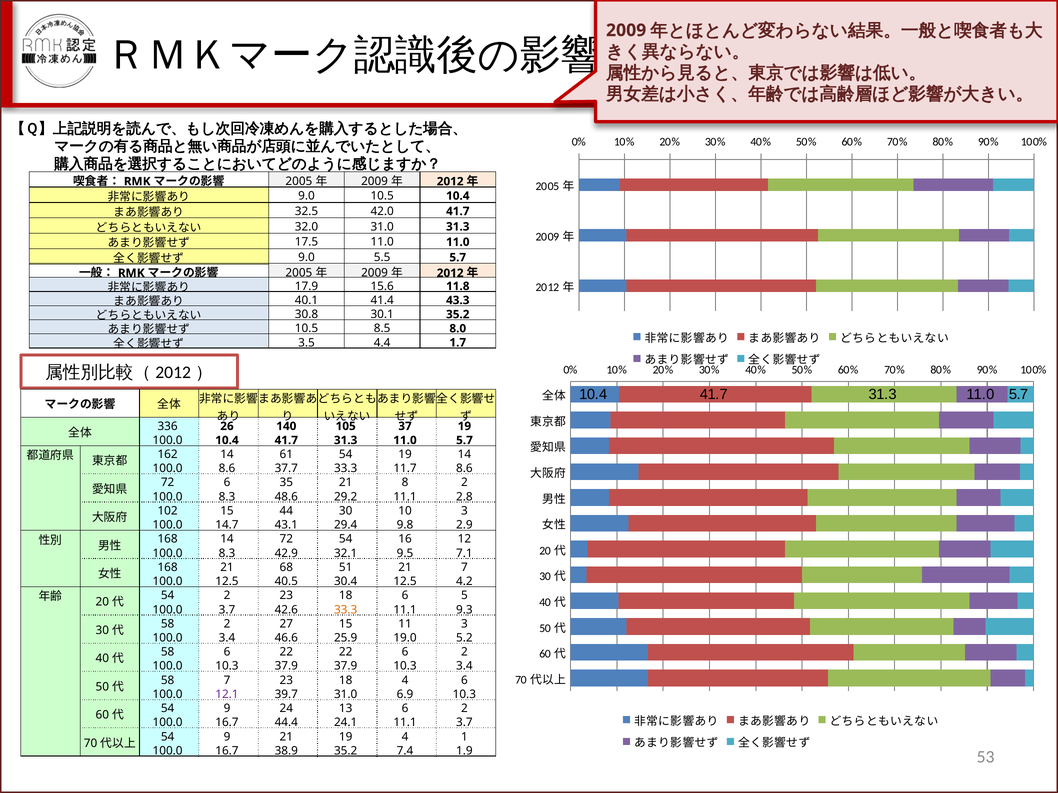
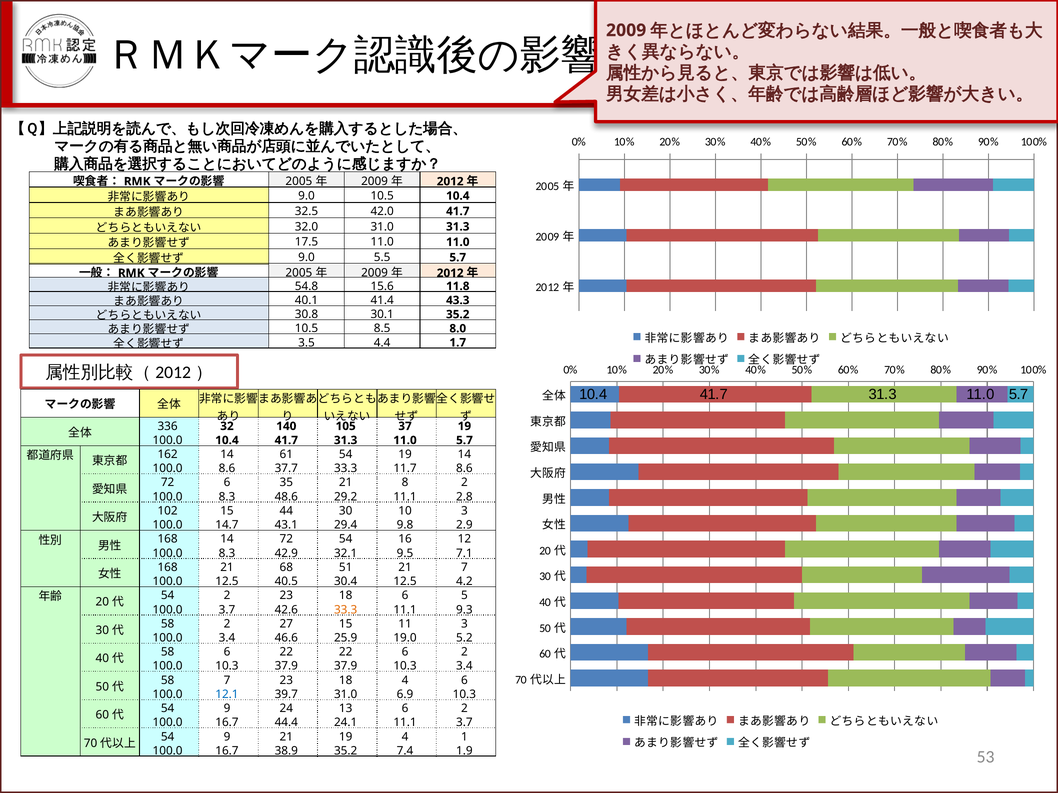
17.9: 17.9 -> 54.8 (307, 286)
26: 26 -> 32 (227, 426)
12.1 colour: purple -> blue (227, 695)
